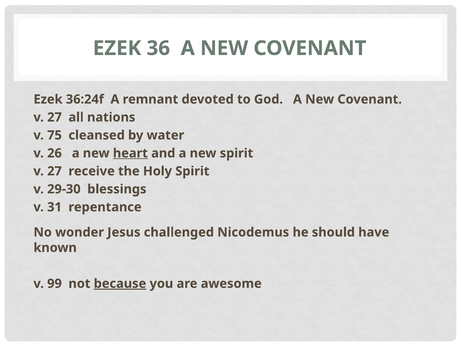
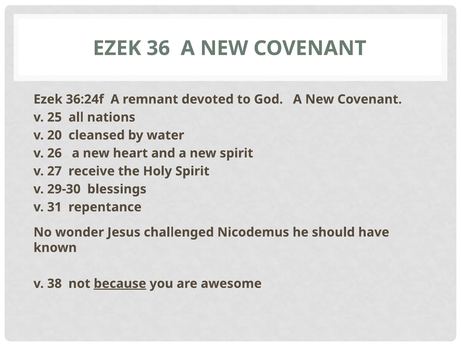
27: 27 -> 25 (55, 117)
75: 75 -> 20 (55, 135)
heart underline: present -> none (130, 153)
99: 99 -> 38 (55, 283)
